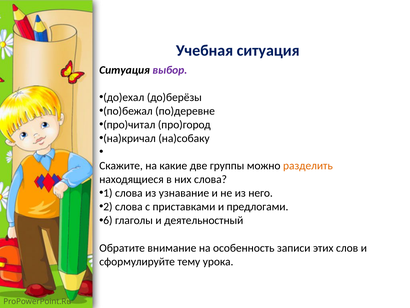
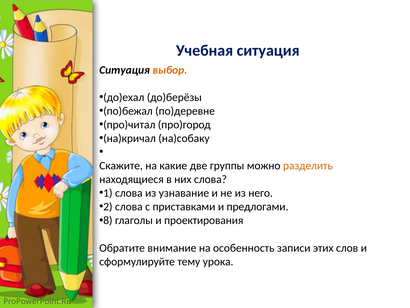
выбор colour: purple -> orange (170, 70)
6: 6 -> 8 (108, 220)
деятельностный: деятельностный -> проектирования (204, 220)
